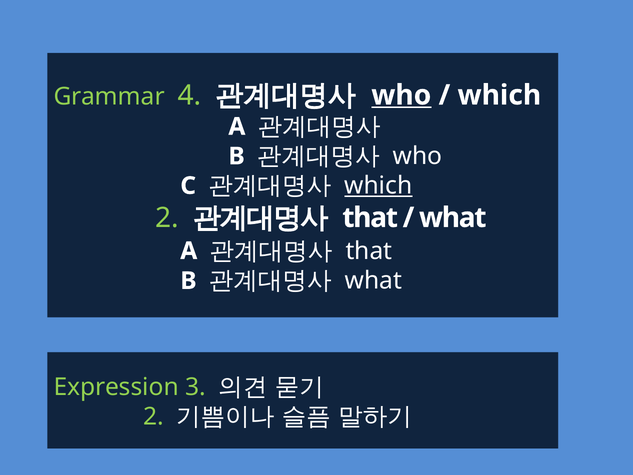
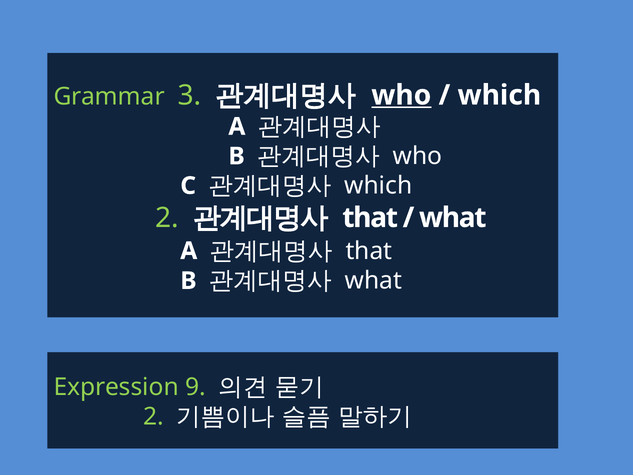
4: 4 -> 3 (189, 95)
which underline: present -> none (378, 186)
3: 3 -> 9 (196, 387)
